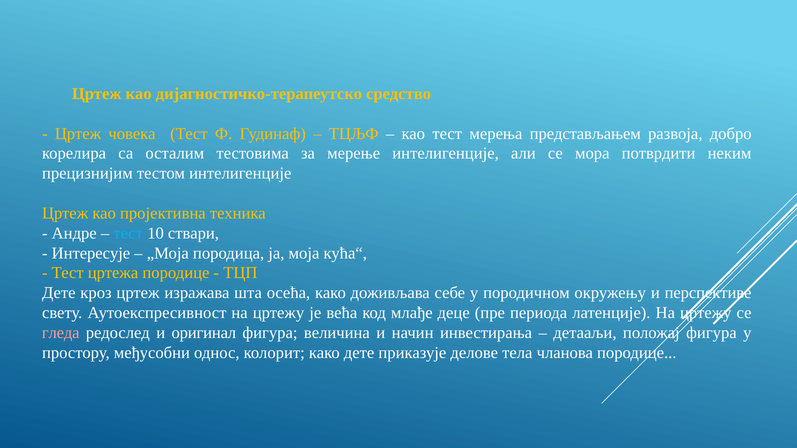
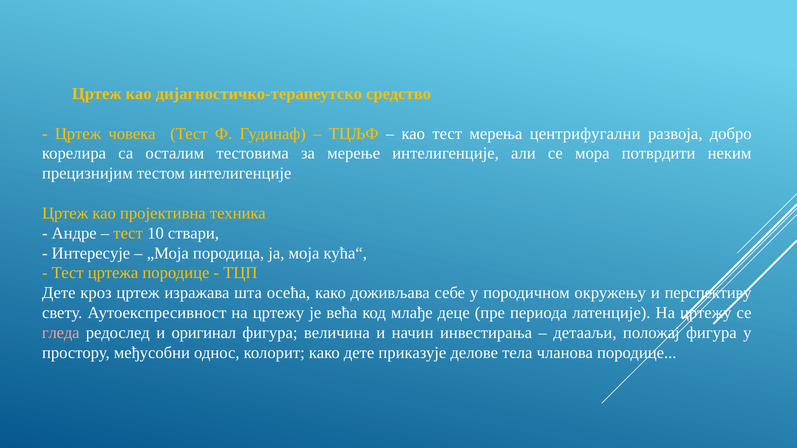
представљањем: представљањем -> центрифугални (585, 134)
тест colour: light blue -> yellow (128, 233)
перспективе: перспективе -> перспективу (708, 293)
